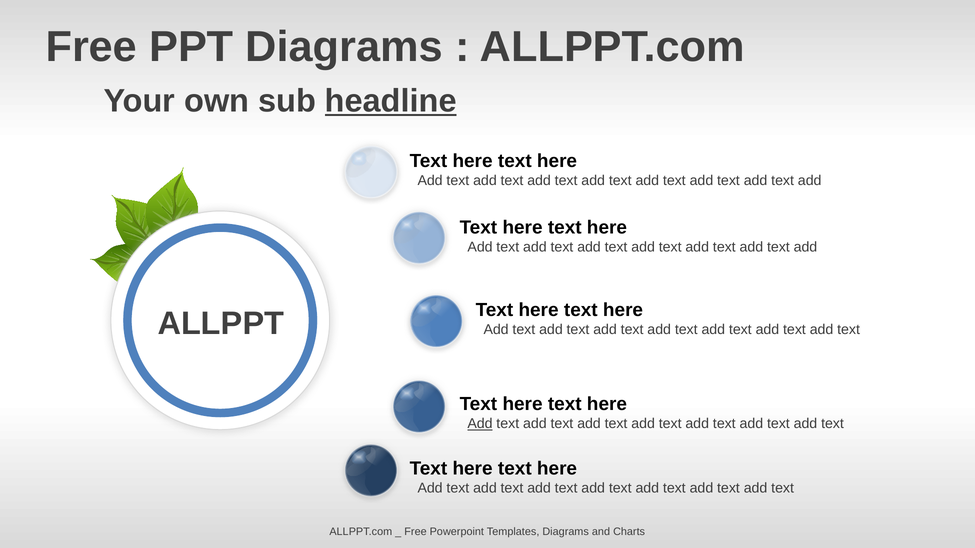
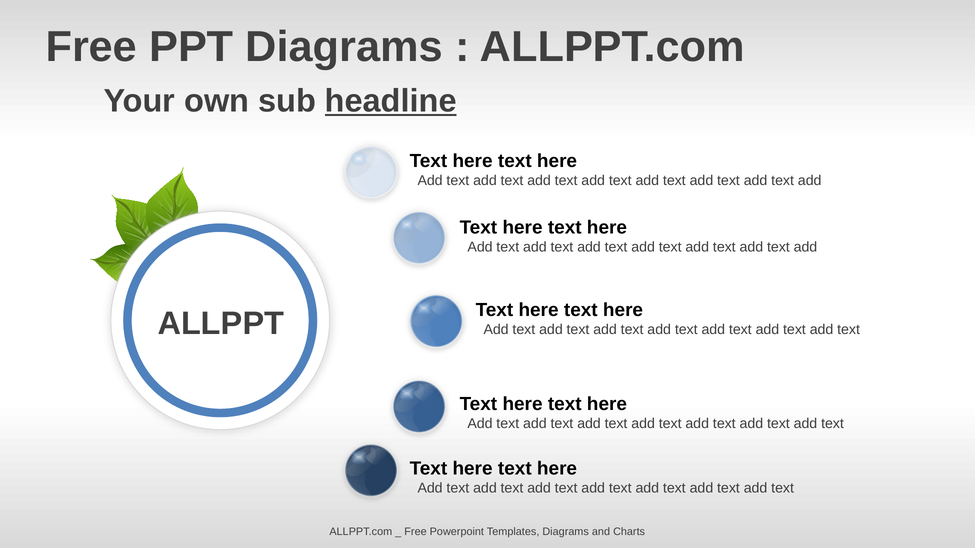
Add underline: present -> none (480, 424)
